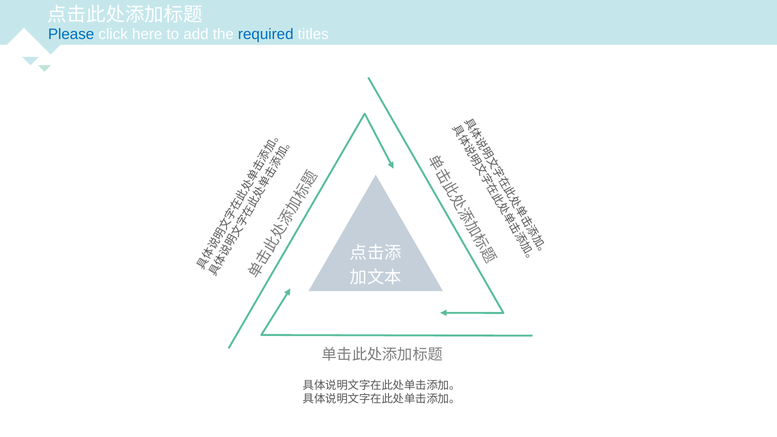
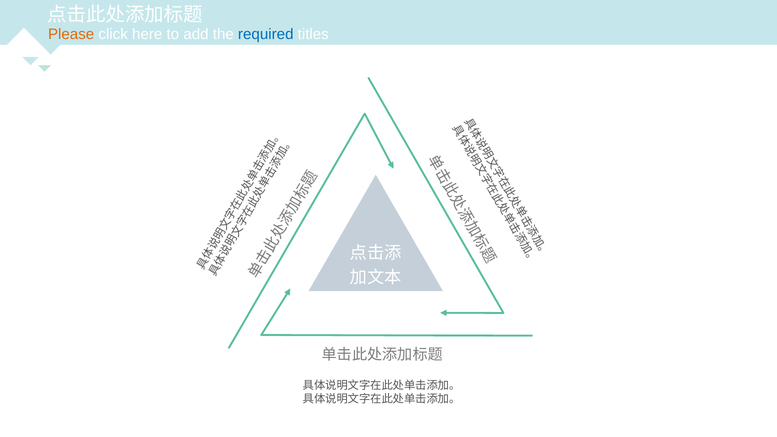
Please colour: blue -> orange (71, 34)
